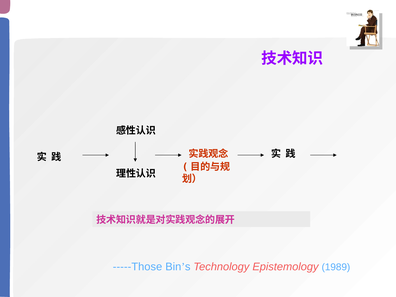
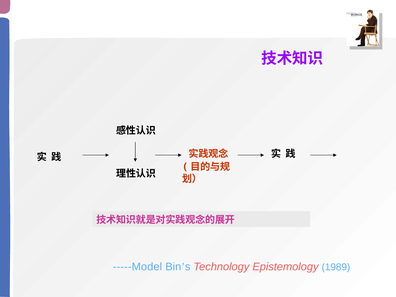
-----Those: -----Those -> -----Model (137, 267)
